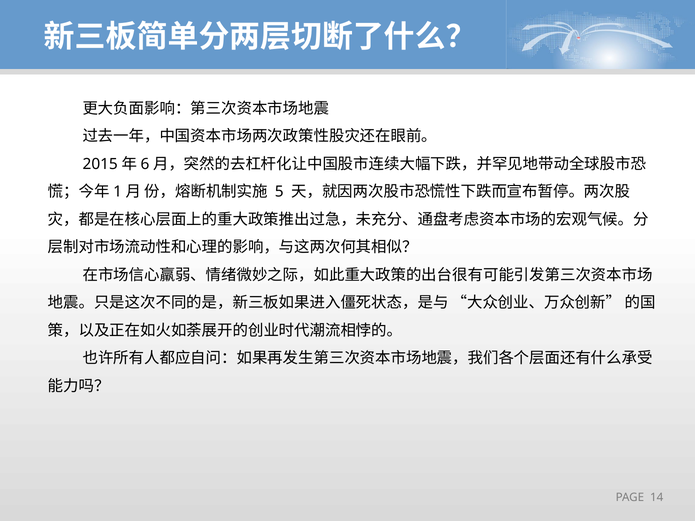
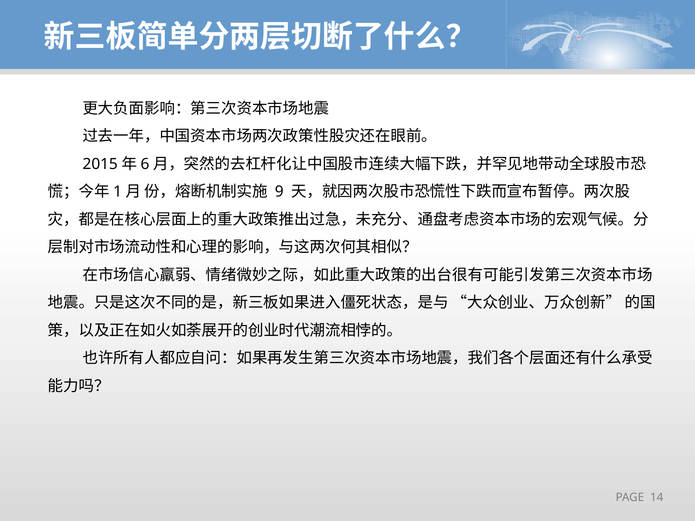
5: 5 -> 9 (279, 192)
